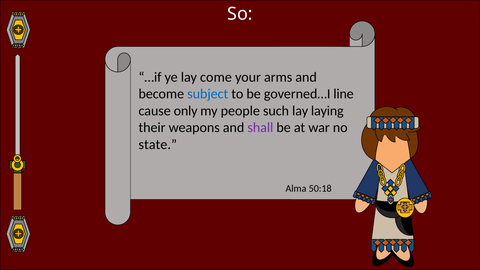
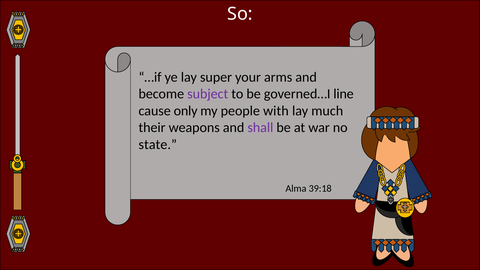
come: come -> super (216, 77)
subject colour: blue -> purple (208, 94)
such: such -> with (276, 111)
laying: laying -> much (327, 111)
50:18: 50:18 -> 39:18 (320, 188)
